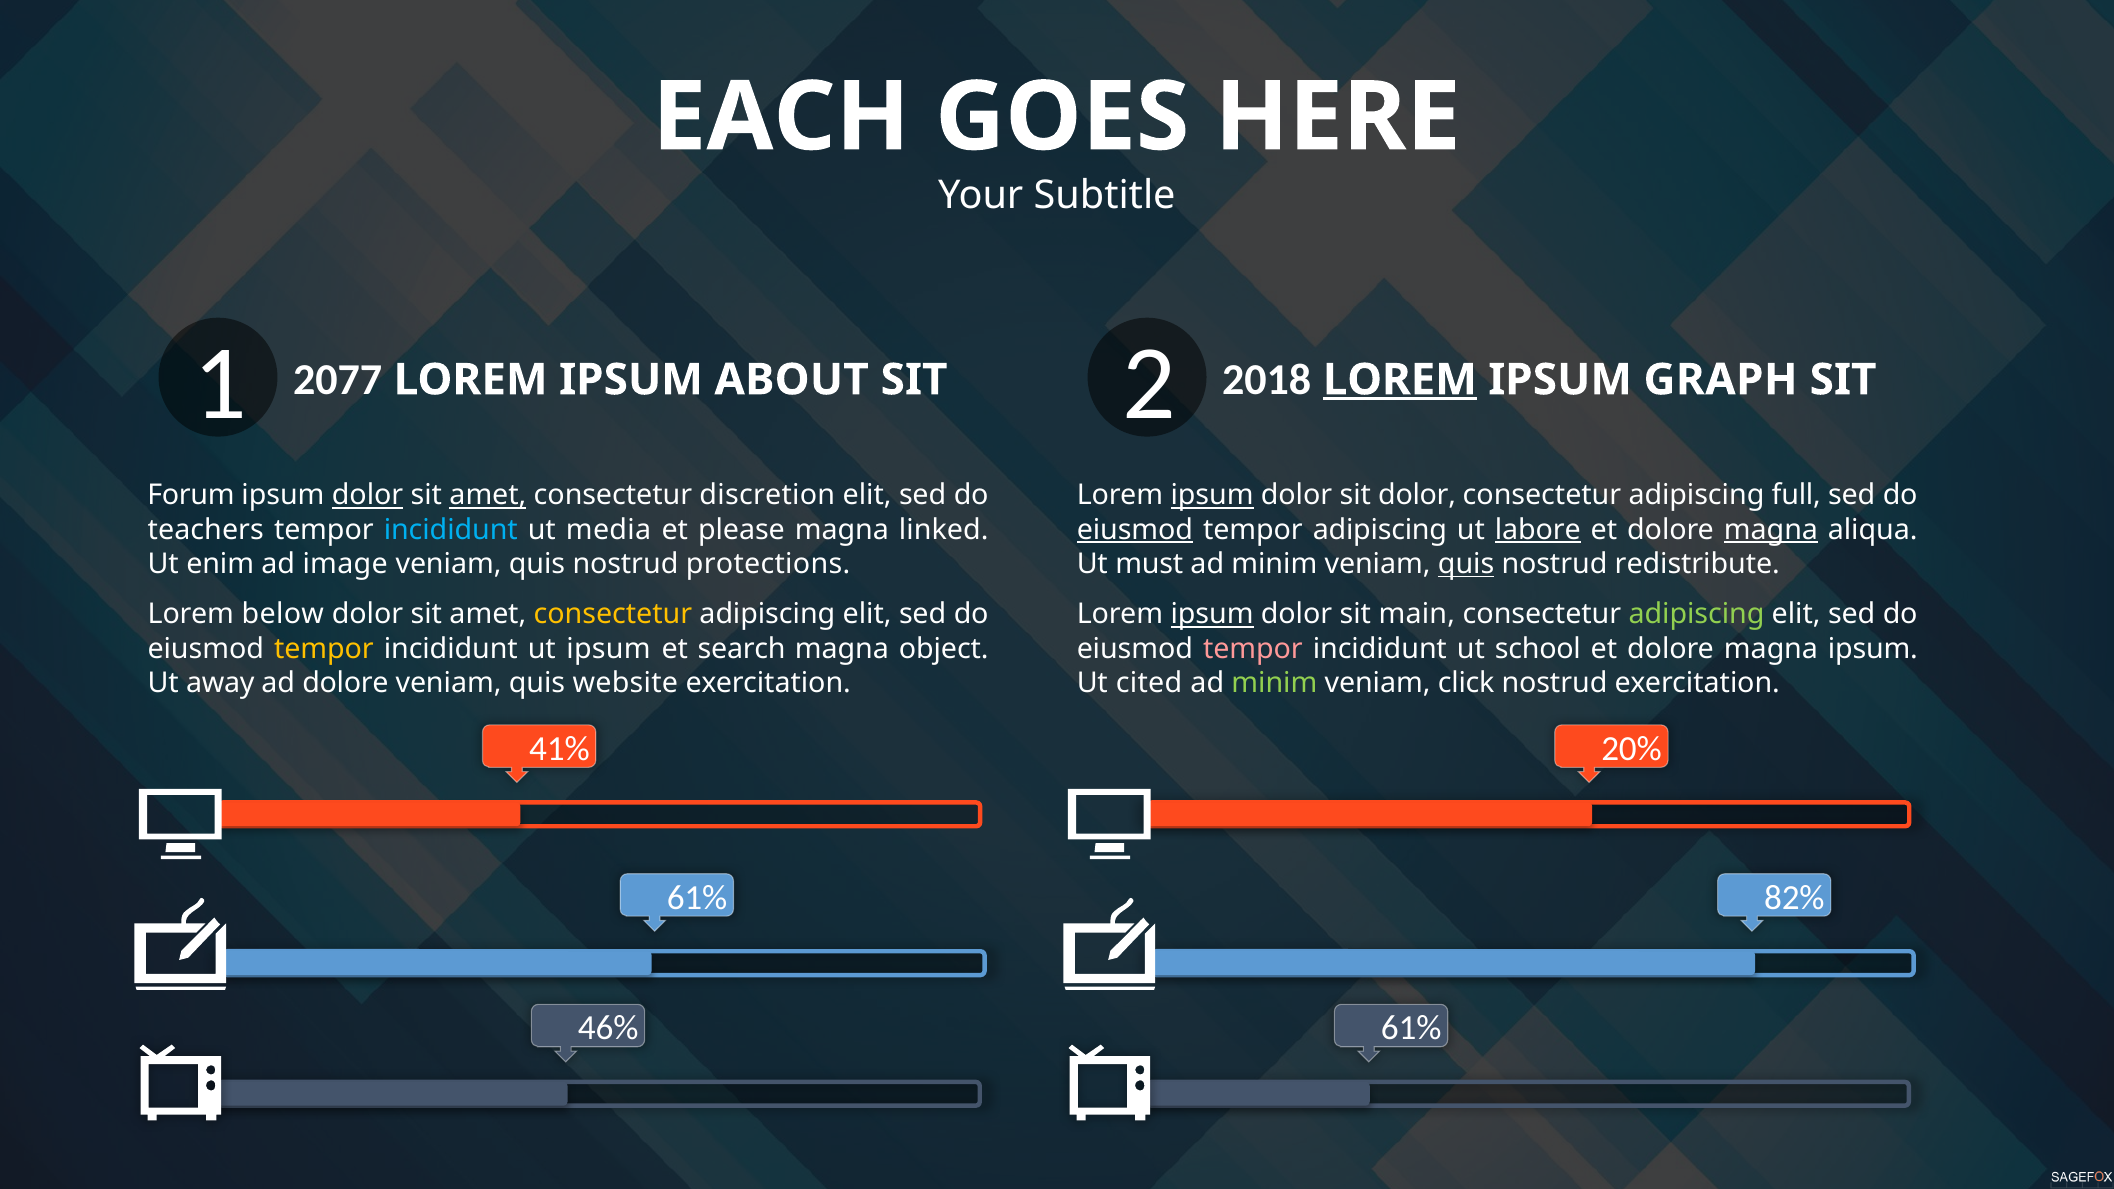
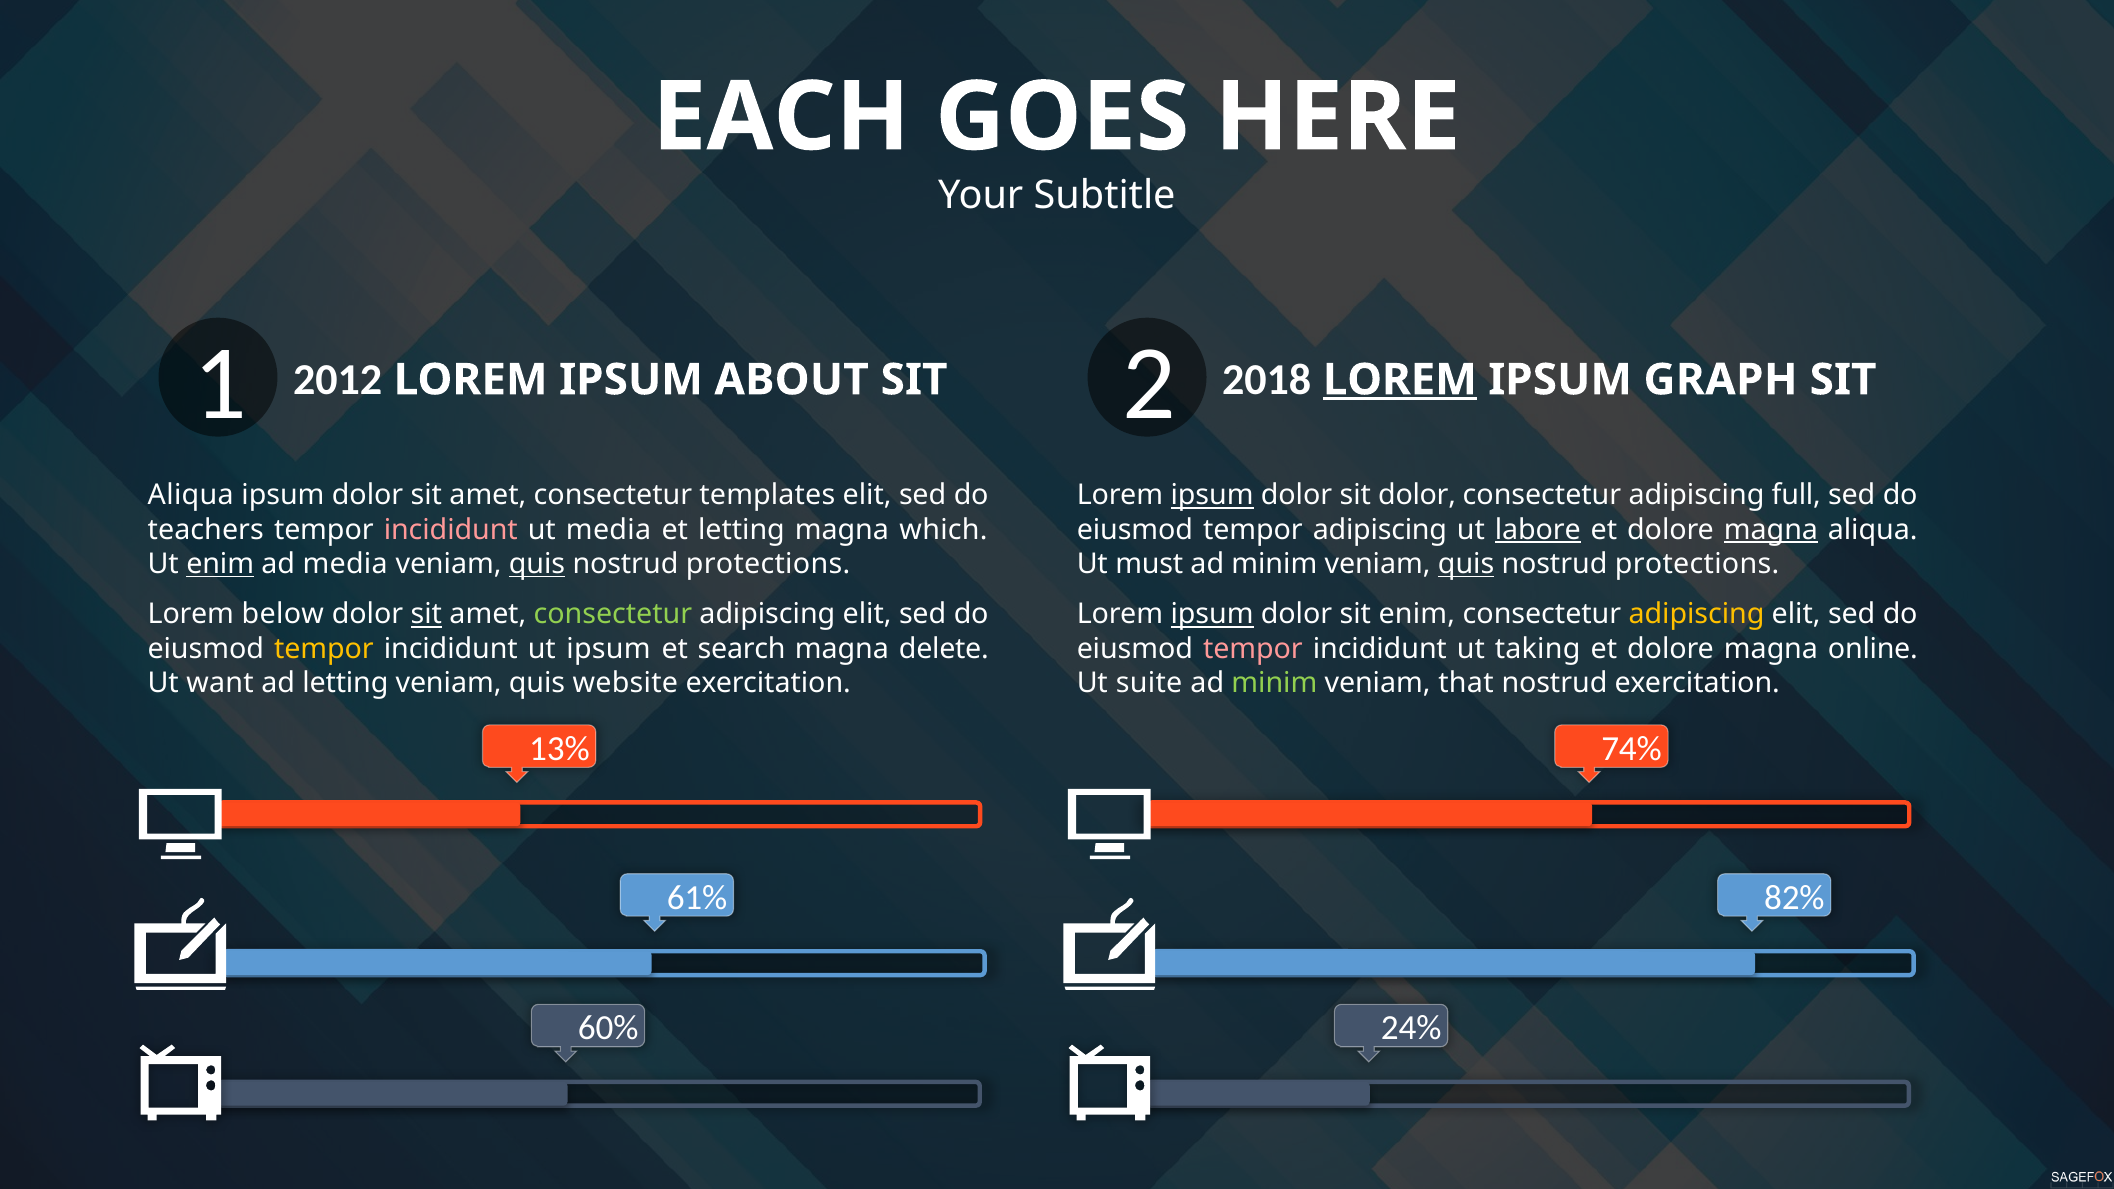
2077: 2077 -> 2012 (338, 380)
Forum: Forum -> Aliqua (191, 496)
dolor underline: present -> none (368, 496)
amet underline: present -> none (488, 496)
discretion: discretion -> templates (767, 496)
incididunt colour: light blue -> pink (451, 530)
et please: please -> letting (741, 530)
linked: linked -> which (944, 530)
eiusmod underline: present -> none (1135, 530)
enim underline: none -> present (220, 564)
ad image: image -> media (345, 564)
quis underline: none -> present (537, 564)
redistribute: redistribute -> protections (1697, 564)
sit underline: none -> present (426, 615)
consectetur colour: yellow -> light green (613, 615)
sit main: main -> enim (1417, 615)
adipiscing colour: light green -> yellow (1697, 615)
object: object -> delete (944, 649)
school: school -> taking (1538, 649)
magna ipsum: ipsum -> online (1873, 649)
away: away -> want (220, 683)
ad dolore: dolore -> letting (345, 683)
cited: cited -> suite (1149, 683)
click: click -> that (1466, 683)
41%: 41% -> 13% (559, 749)
20%: 20% -> 74% (1632, 749)
46%: 46% -> 60% (608, 1028)
61%: 61% -> 24% (1411, 1028)
